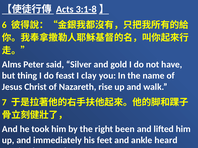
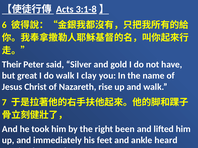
Alms: Alms -> Their (12, 65)
thing: thing -> great (27, 76)
do feast: feast -> walk (65, 76)
